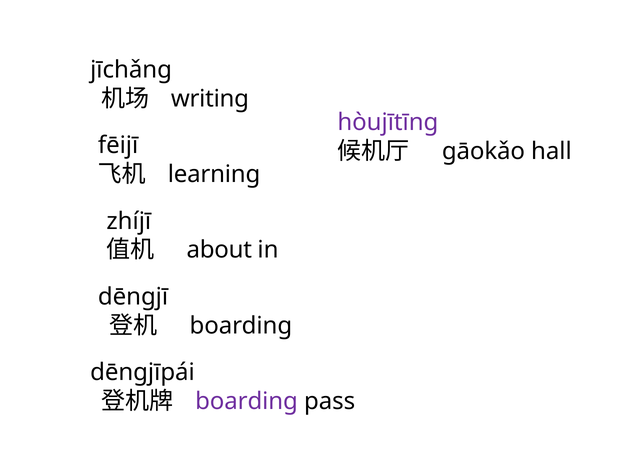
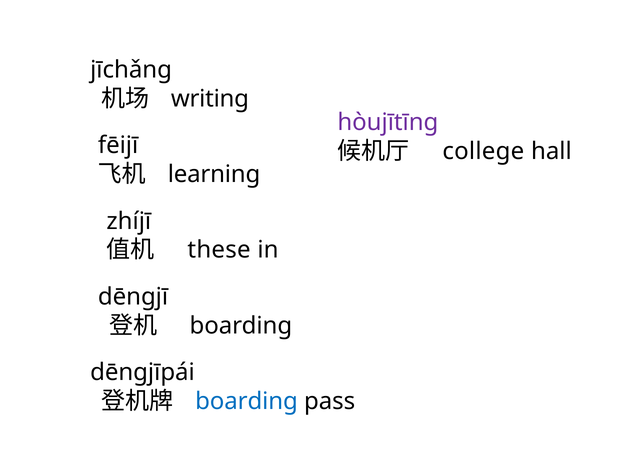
gāokǎo: gāokǎo -> college (483, 151)
about: about -> these (219, 250)
boarding colour: purple -> blue (246, 401)
